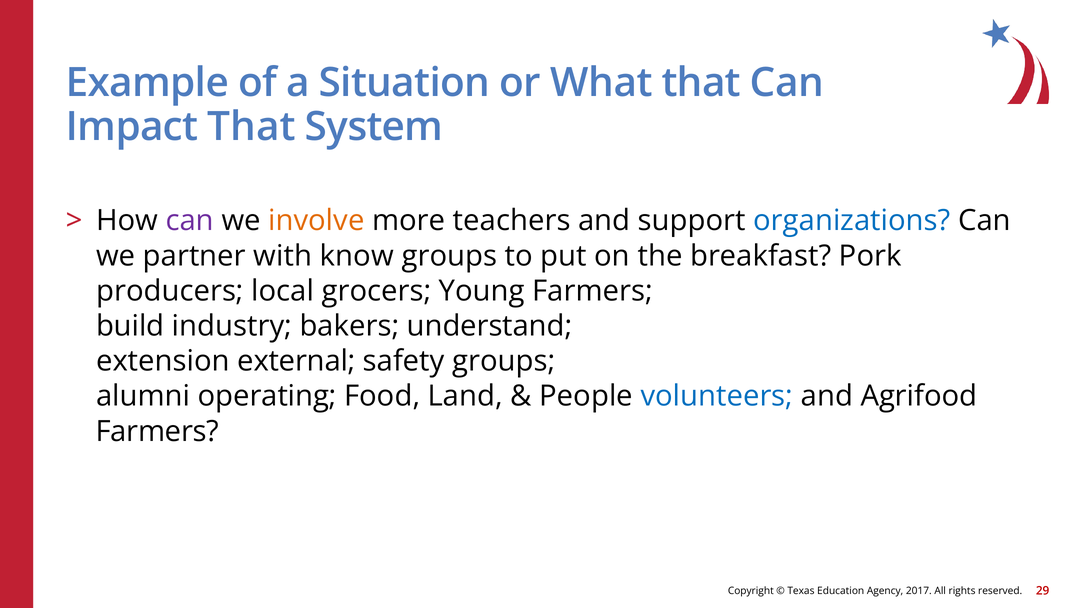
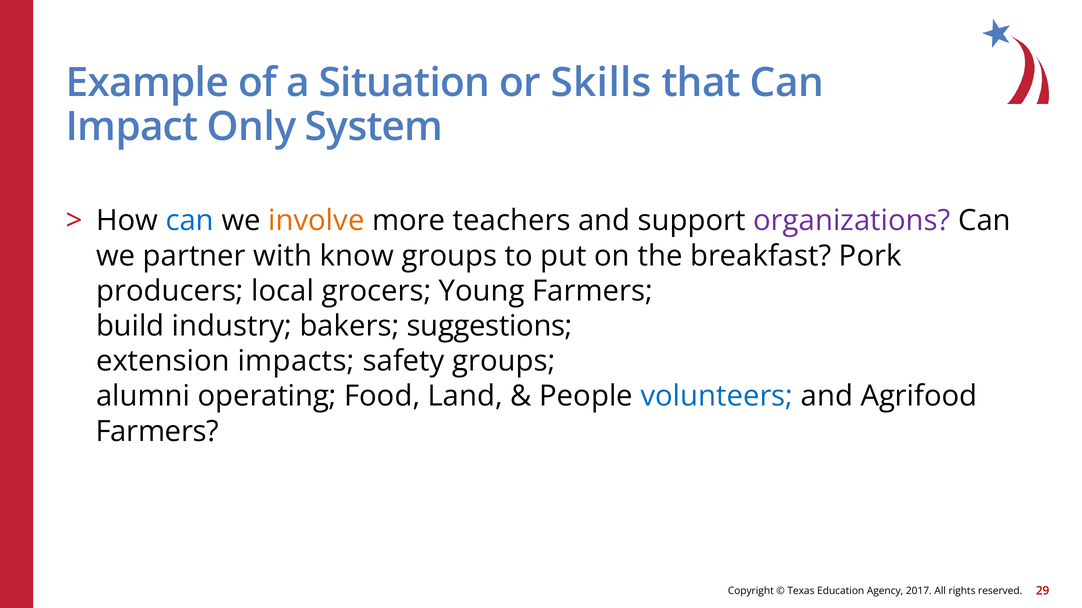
What: What -> Skills (601, 83)
Impact That: That -> Only (252, 127)
can colour: purple -> blue (190, 221)
organizations colour: blue -> purple (852, 221)
understand: understand -> suggestions (490, 326)
external: external -> impacts (296, 362)
